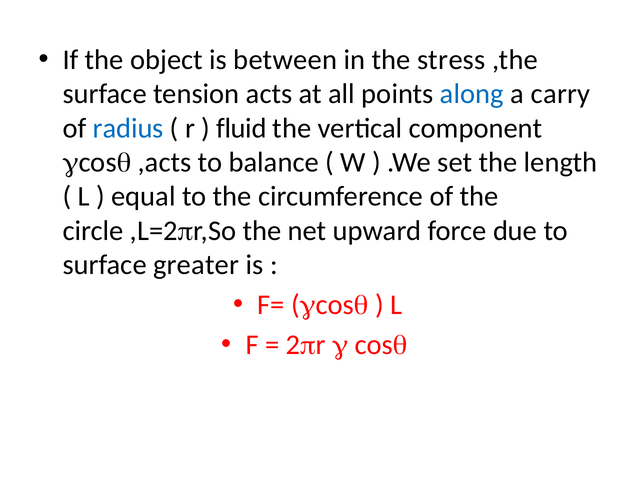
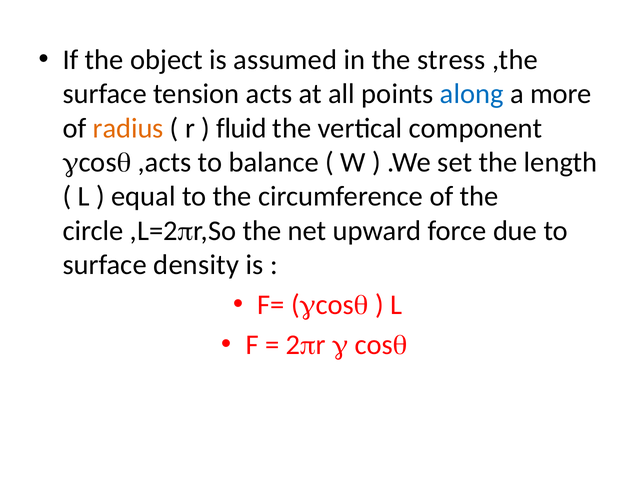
between: between -> assumed (285, 60)
carry: carry -> more (561, 94)
radius colour: blue -> orange (128, 128)
greater: greater -> density (196, 265)
